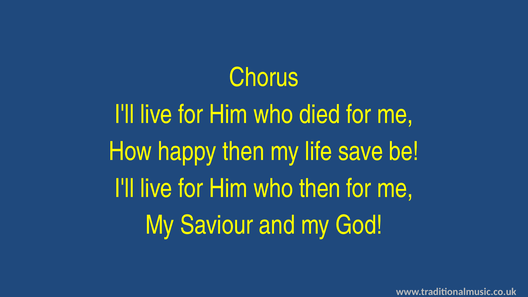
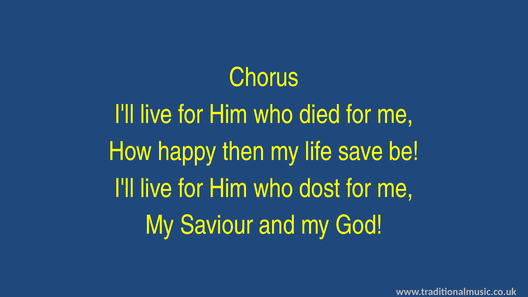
who then: then -> dost (320, 188)
